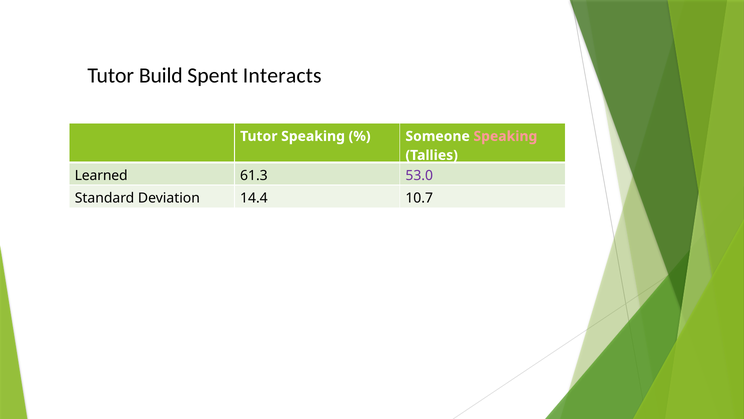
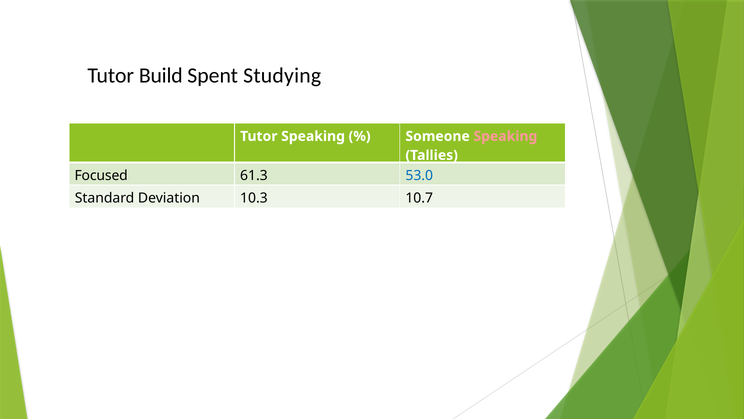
Interacts: Interacts -> Studying (282, 75)
Learned: Learned -> Focused (101, 175)
53.0 colour: purple -> blue (419, 175)
14.4: 14.4 -> 10.3 (254, 198)
